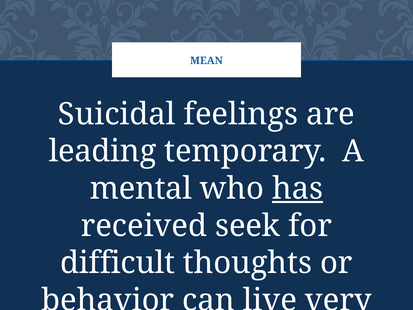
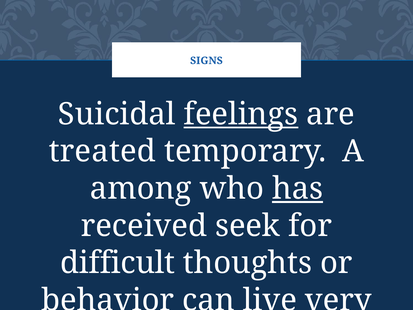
MEAN: MEAN -> SIGNS (206, 61)
feelings underline: none -> present (241, 114)
leading: leading -> treated (102, 151)
mental: mental -> among (141, 188)
